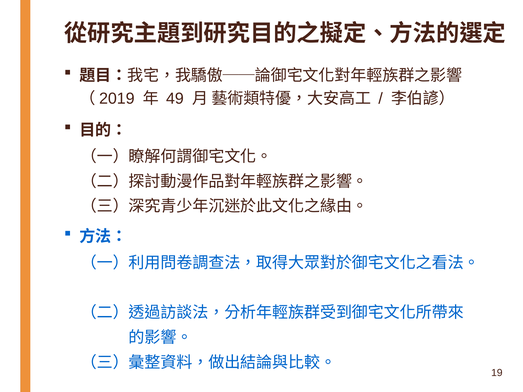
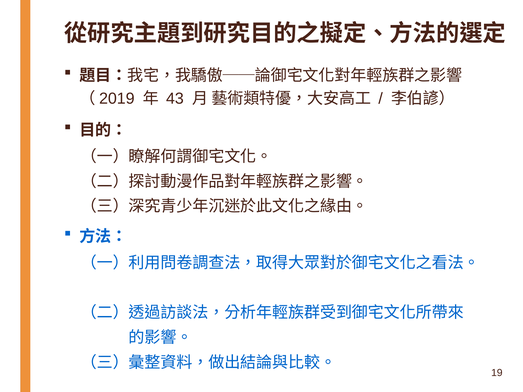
49: 49 -> 43 (175, 99)
